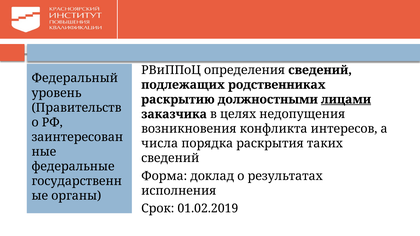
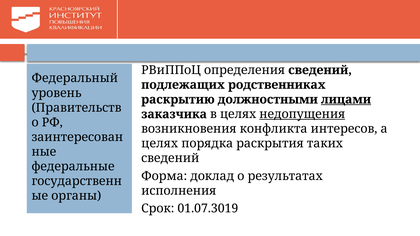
недопущения underline: none -> present (302, 114)
числа: числа -> целях (160, 144)
01.02.2019: 01.02.2019 -> 01.07.3019 (208, 209)
